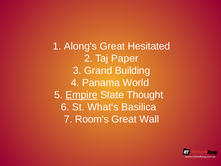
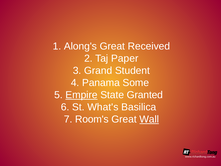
Hesitated: Hesitated -> Received (149, 46)
Building: Building -> Student (132, 71)
World: World -> Some (136, 83)
Thought: Thought -> Granted (145, 95)
Wall underline: none -> present (149, 119)
